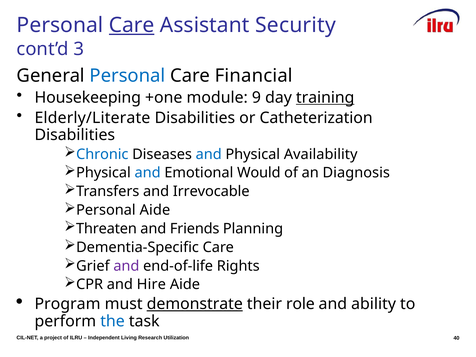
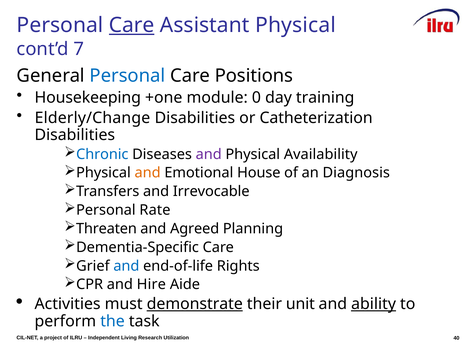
Assistant Security: Security -> Physical (295, 25)
3: 3 -> 7 (79, 49)
Financial: Financial -> Positions (254, 76)
9: 9 -> 0 (256, 97)
training underline: present -> none (325, 97)
Elderly/Literate: Elderly/Literate -> Elderly/Change (92, 118)
and colour: blue -> purple (209, 154)
and colour: blue -> orange (148, 173)
Would: Would -> House (259, 173)
Personal Aide: Aide -> Rate (155, 210)
Friends: Friends -> Agreed (195, 229)
and colour: purple -> blue (126, 266)
Program: Program -> Activities (68, 304)
role: role -> unit (300, 304)
ability underline: none -> present (374, 304)
